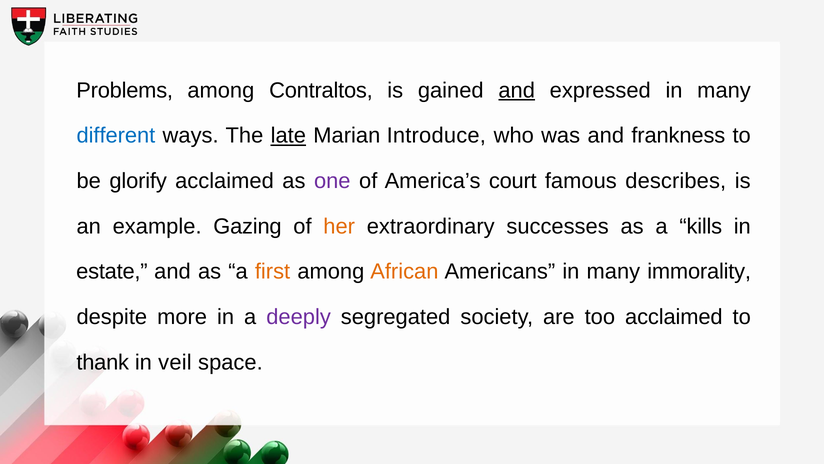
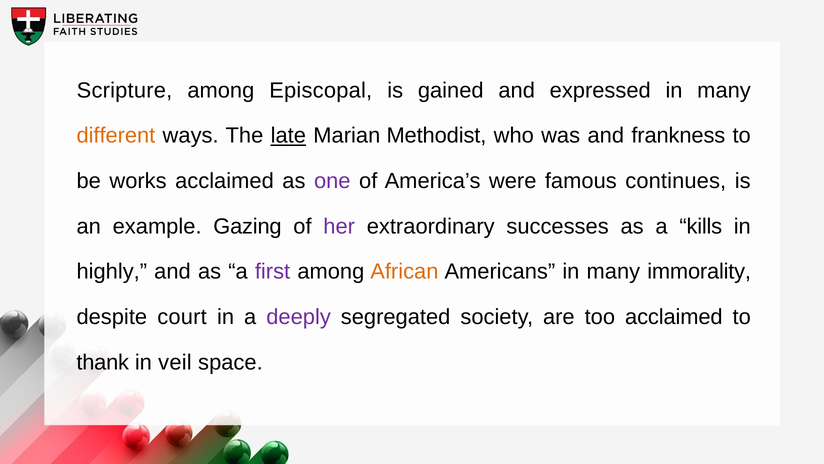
Problems: Problems -> Scripture (124, 90)
Contraltos: Contraltos -> Episcopal (321, 90)
and underline: present -> none (517, 90)
different colour: blue -> orange (116, 136)
Introduce: Introduce -> Methodist (436, 136)
glorify: glorify -> works (138, 181)
court: court -> were (513, 181)
describes: describes -> continues (676, 181)
her colour: orange -> purple (339, 226)
estate: estate -> highly (112, 271)
first colour: orange -> purple (273, 271)
more: more -> court (182, 317)
